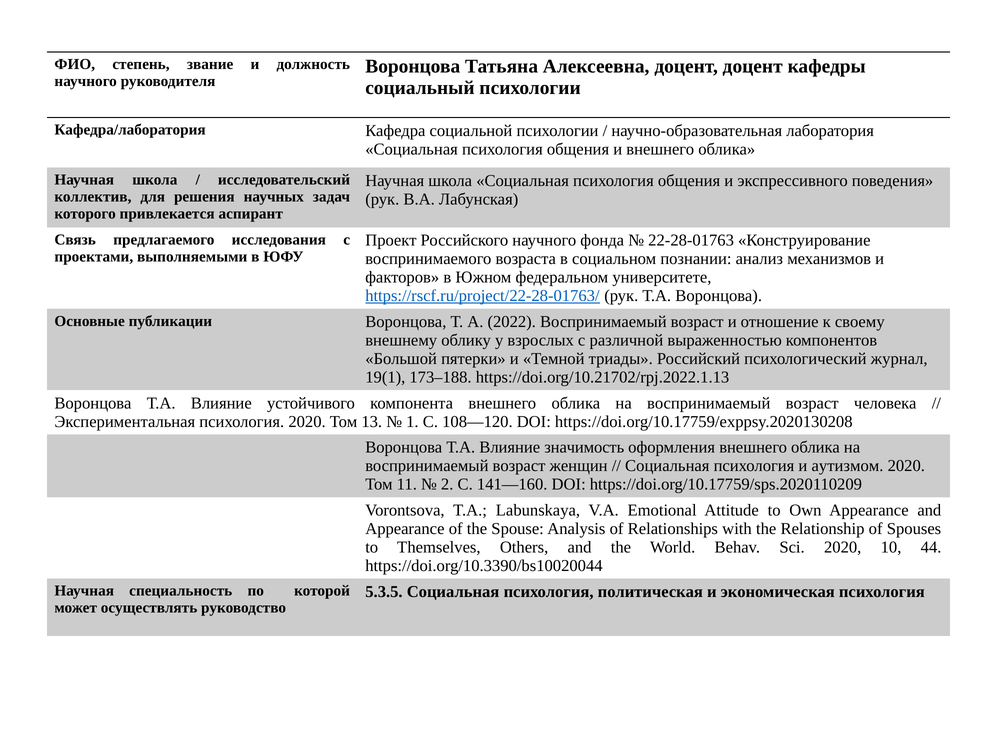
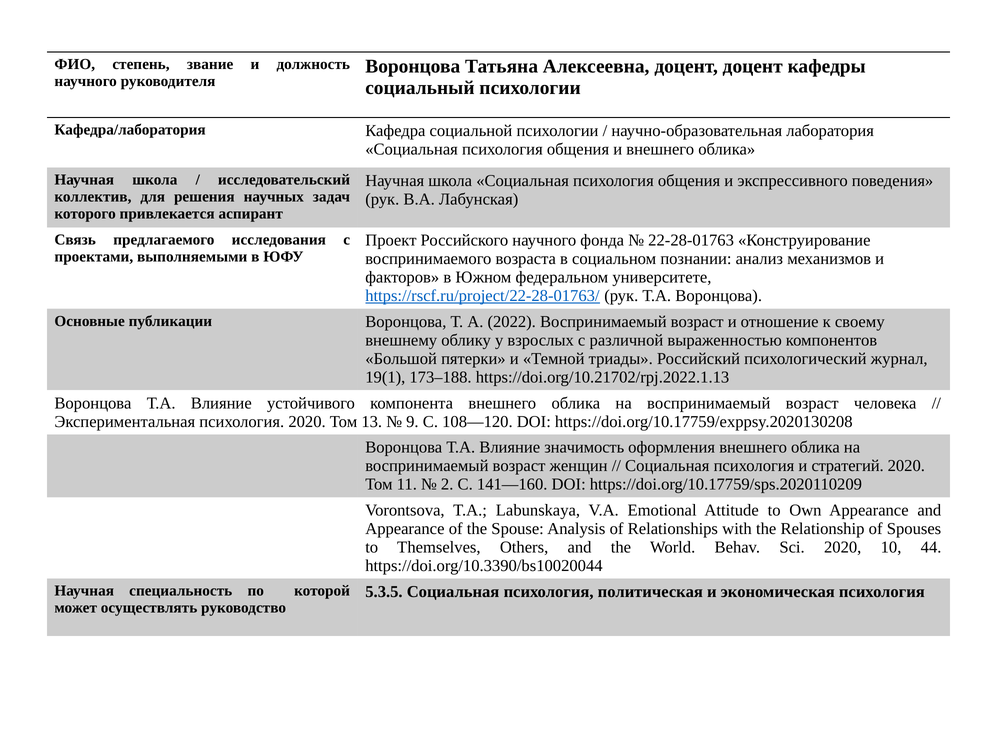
1: 1 -> 9 (412, 421)
аутизмом: аутизмом -> стратегий (848, 466)
